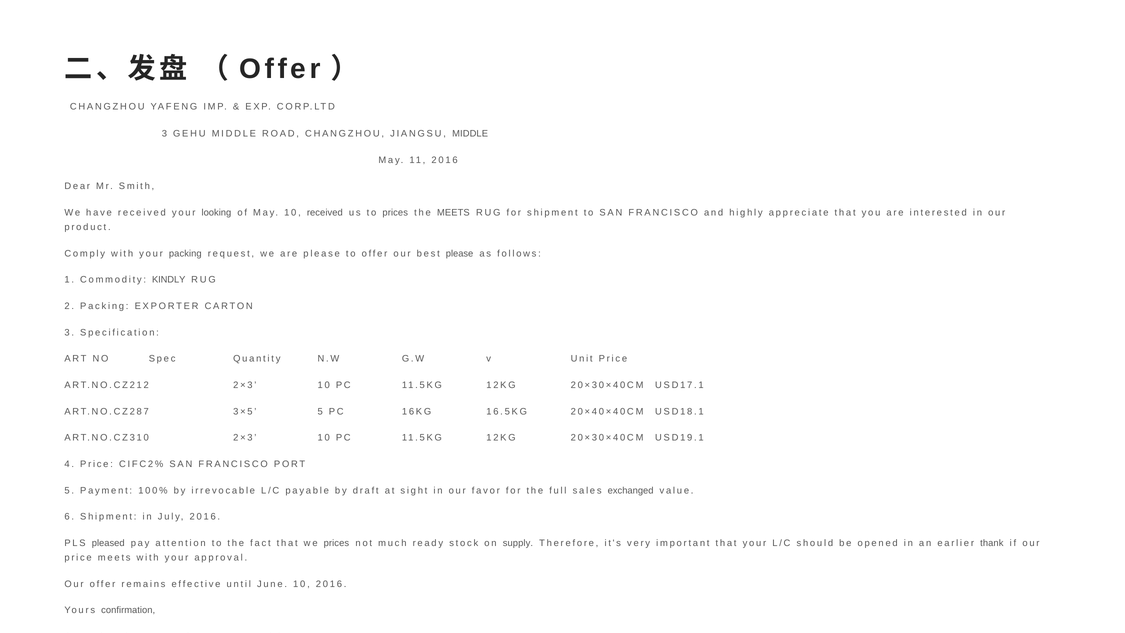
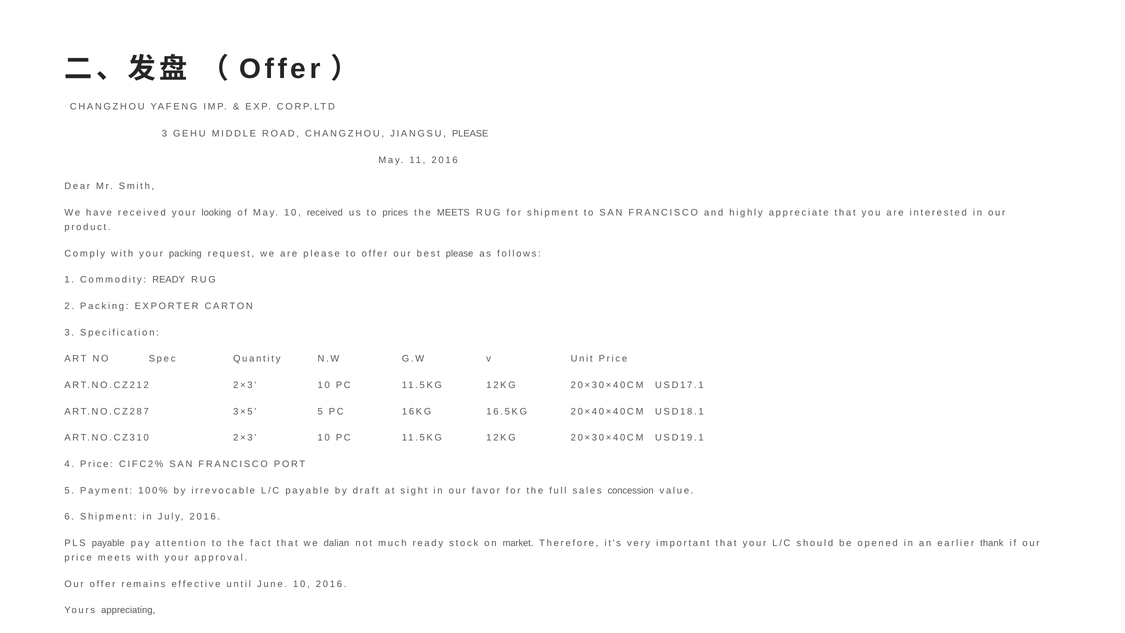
JIANGSU MIDDLE: MIDDLE -> PLEASE (470, 134)
Commodity KINDLY: KINDLY -> READY (169, 280)
exchanged: exchanged -> concession (631, 490)
PLS pleased: pleased -> payable (108, 543)
we prices: prices -> dalian (336, 543)
supply: supply -> market (518, 543)
confirmation: confirmation -> appreciating (128, 610)
